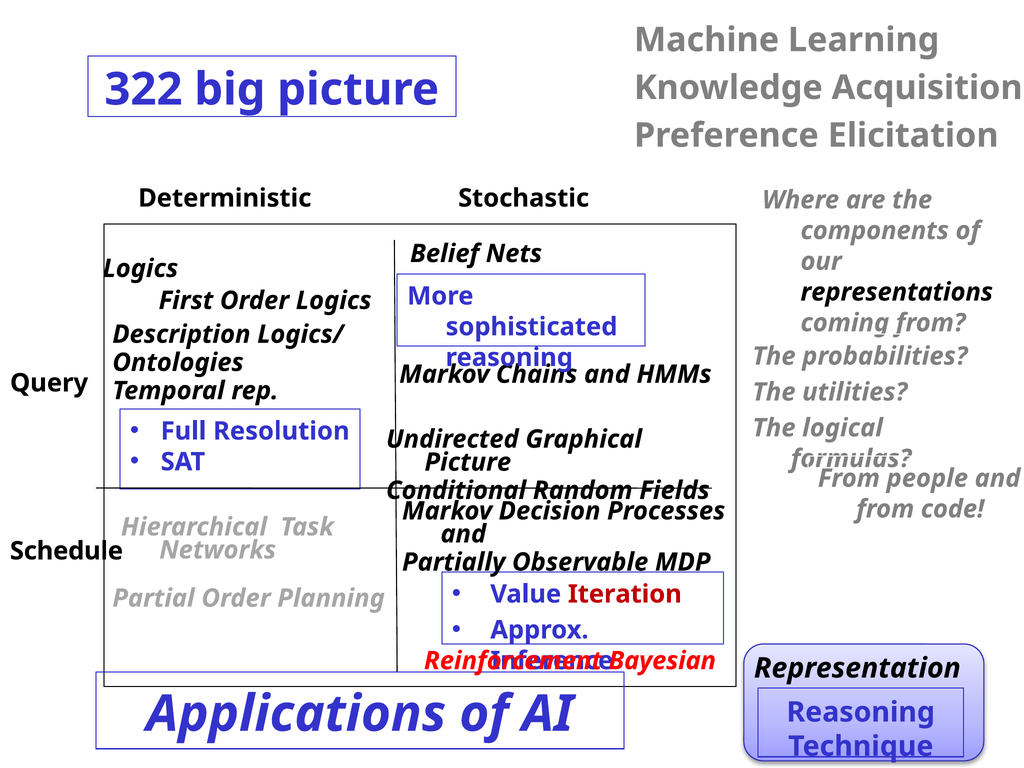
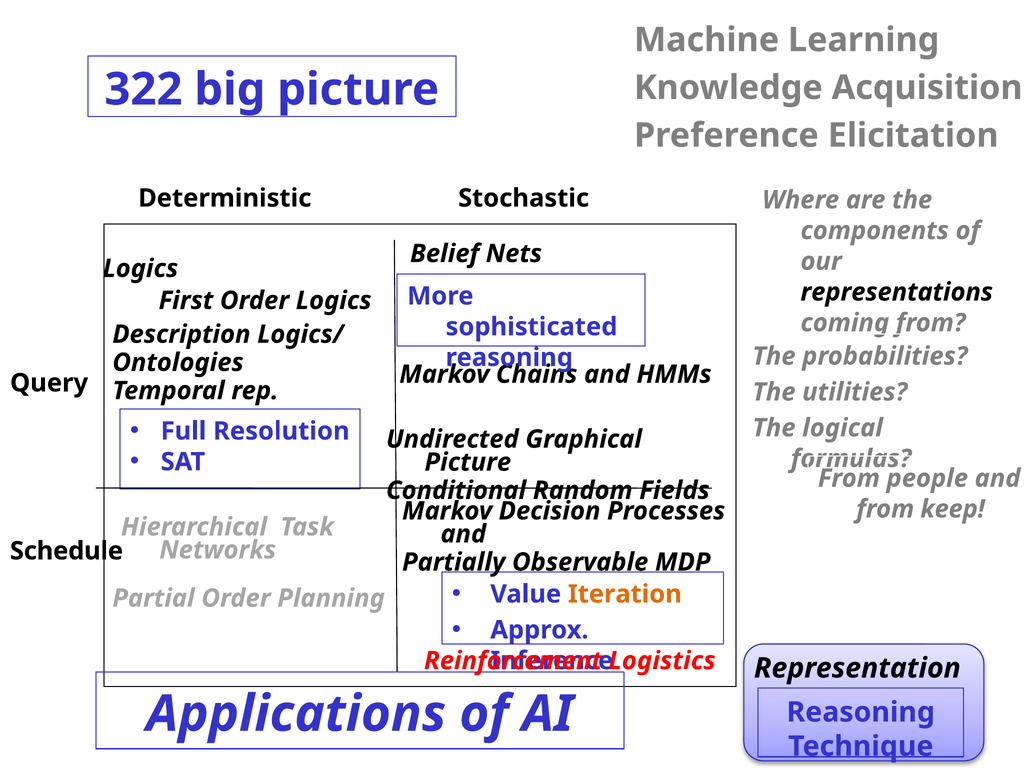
code: code -> keep (953, 509)
Iteration colour: red -> orange (625, 594)
Bayesian: Bayesian -> Logistics (662, 661)
